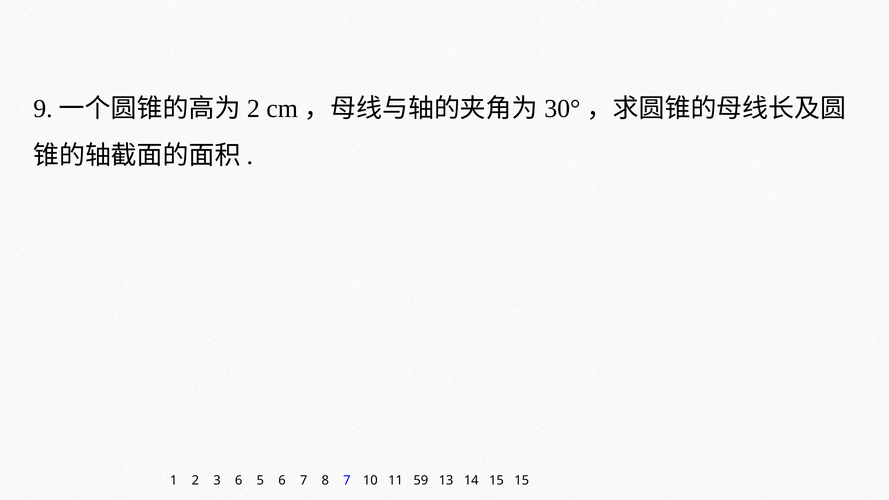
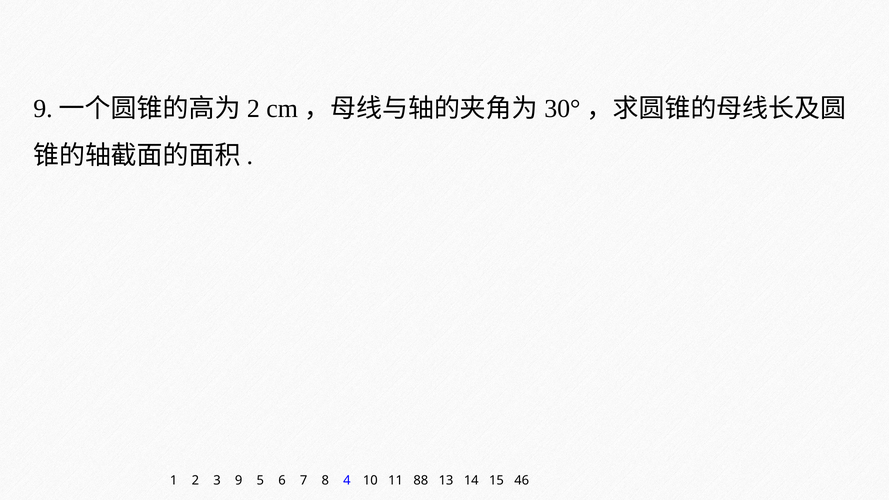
3 6: 6 -> 9 (239, 481)
8 7: 7 -> 4 (347, 481)
59: 59 -> 88 (421, 481)
15 15: 15 -> 46 (522, 481)
